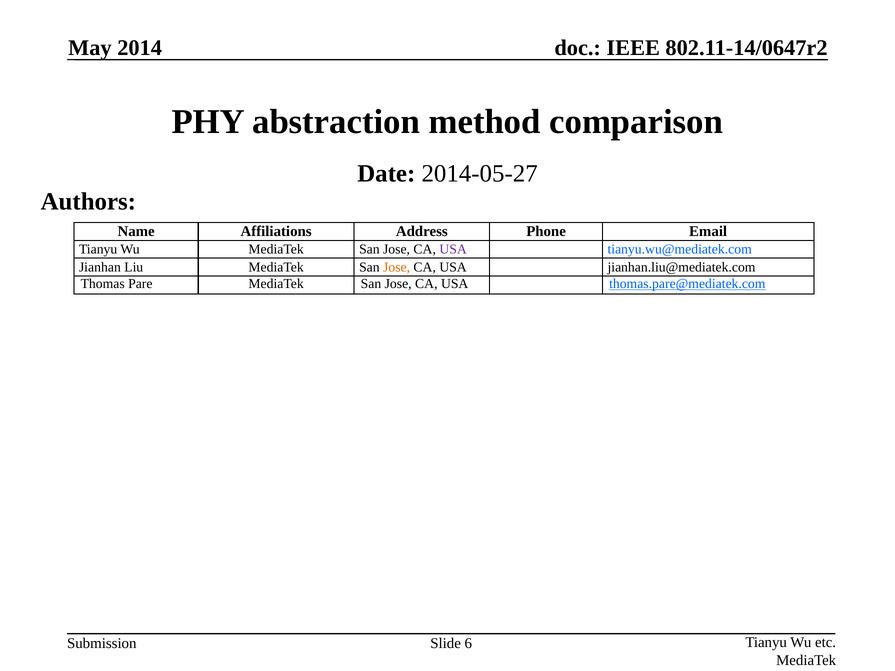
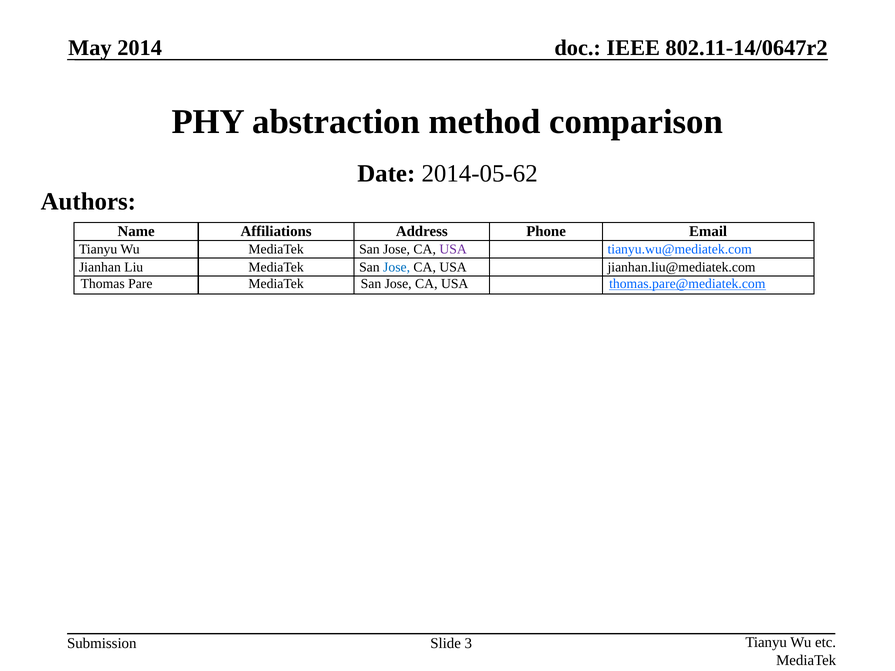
2014-05-27: 2014-05-27 -> 2014-05-62 (480, 174)
Jose colour: orange -> blue (397, 267)
6: 6 -> 3 (468, 644)
